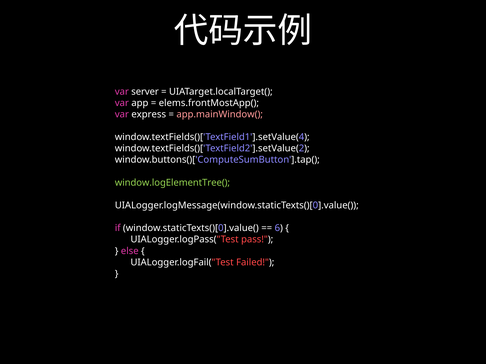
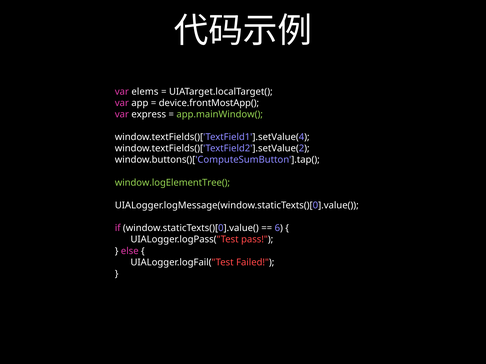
server: server -> elems (145, 92)
elems.frontMostApp(: elems.frontMostApp( -> device.frontMostApp( (209, 103)
app.mainWindow( colour: pink -> light green (220, 115)
